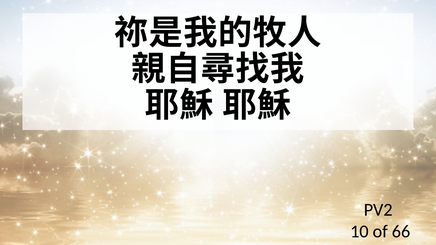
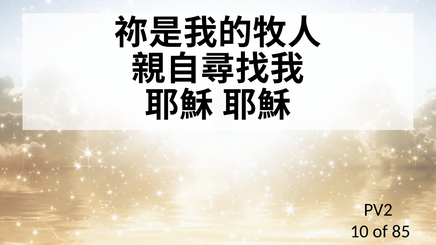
66: 66 -> 85 (401, 232)
